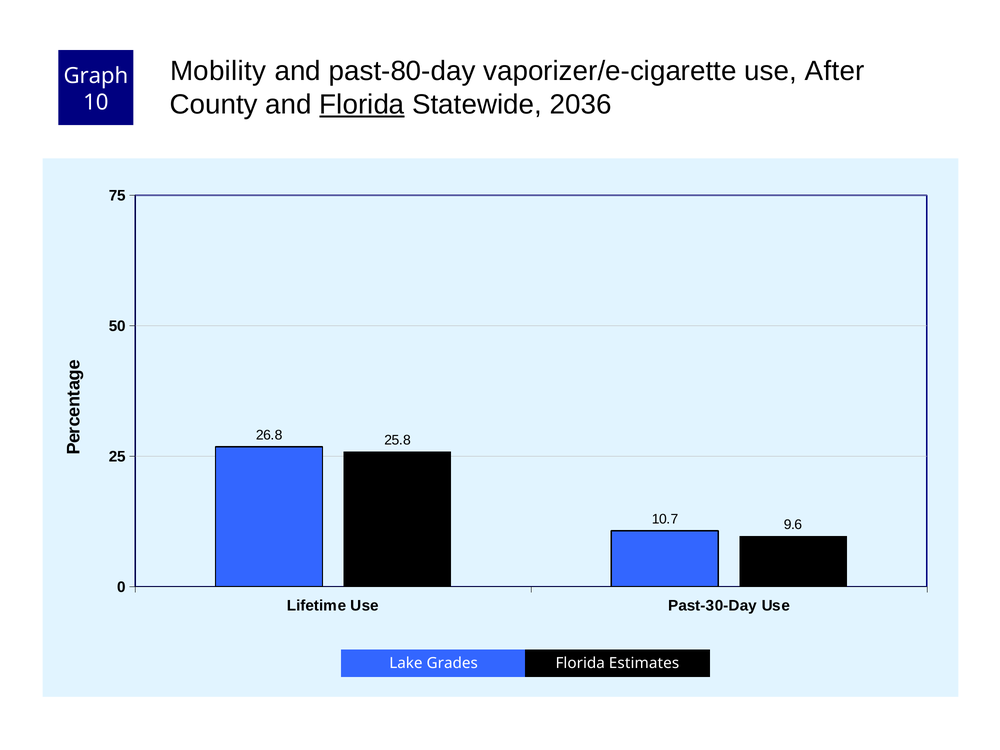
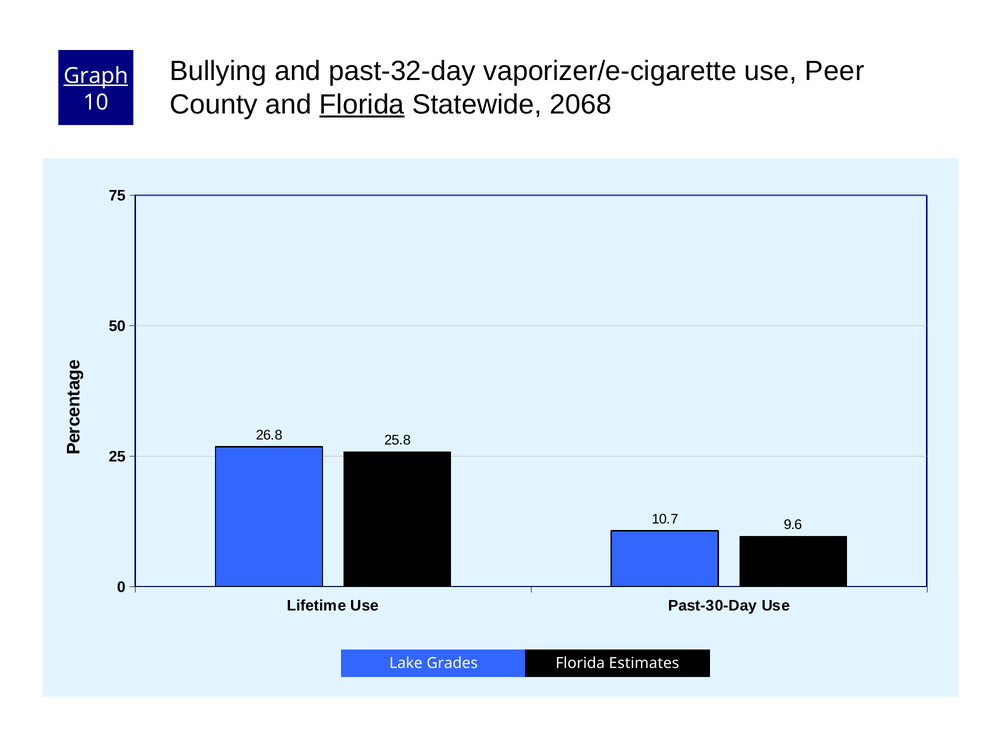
Mobility: Mobility -> Bullying (218, 71)
past-80-day: past-80-day -> past-32-day (402, 71)
After: After -> Peer (835, 71)
Graph underline: none -> present (96, 76)
2036: 2036 -> 2068 (581, 104)
